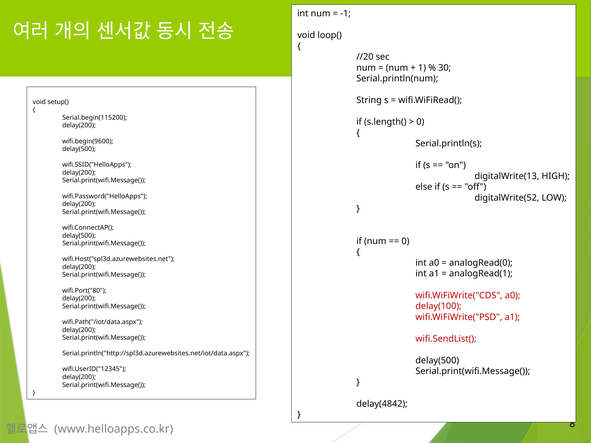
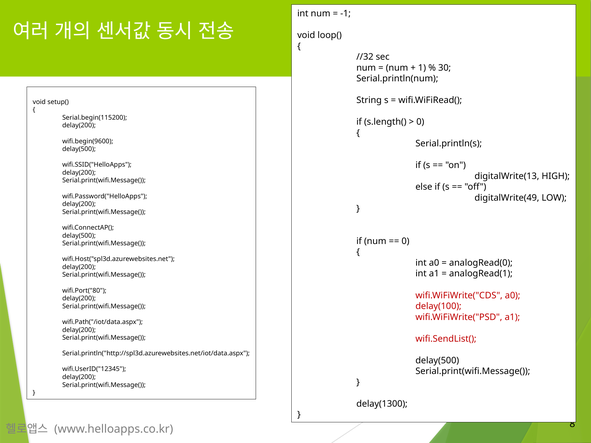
//20: //20 -> //32 (365, 57)
digitalWrite(52: digitalWrite(52 -> digitalWrite(49 (507, 198)
delay(4842: delay(4842 -> delay(1300 (382, 404)
